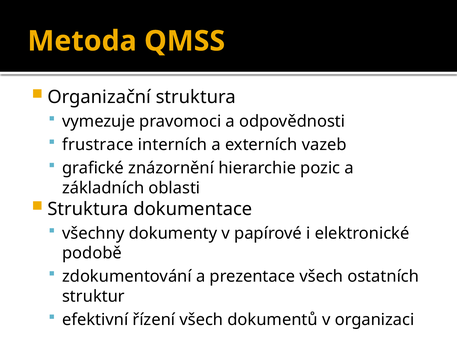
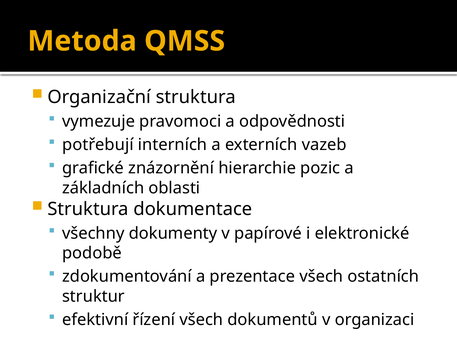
frustrace: frustrace -> potřebují (98, 145)
